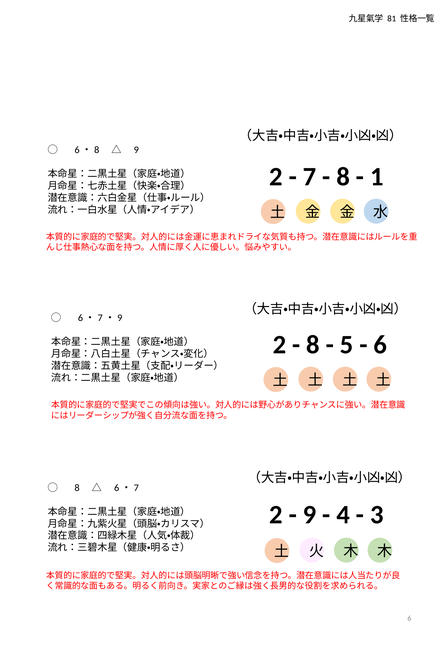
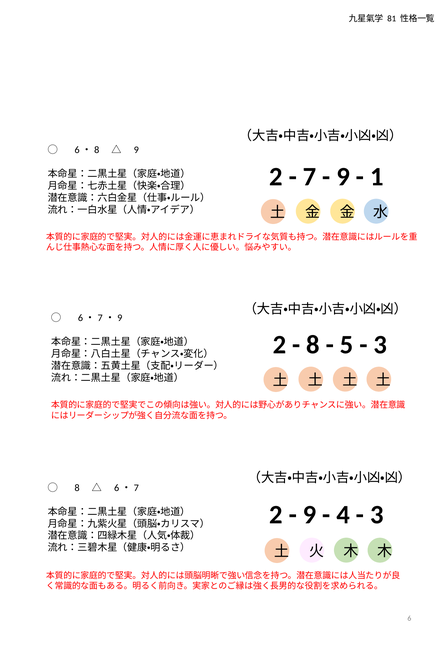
8: 8 -> 9 (343, 176)
6: 6 -> 3 (380, 344)
